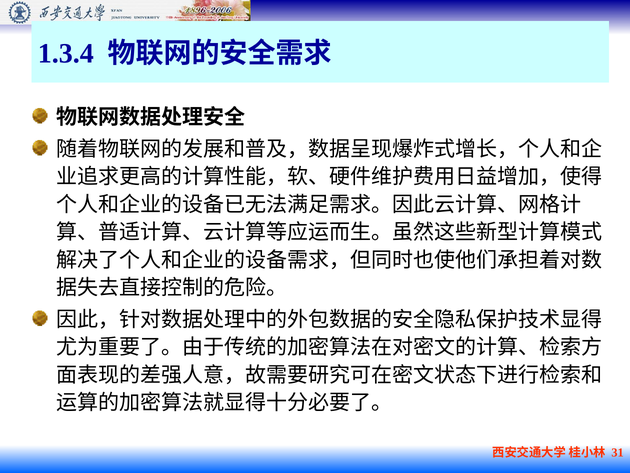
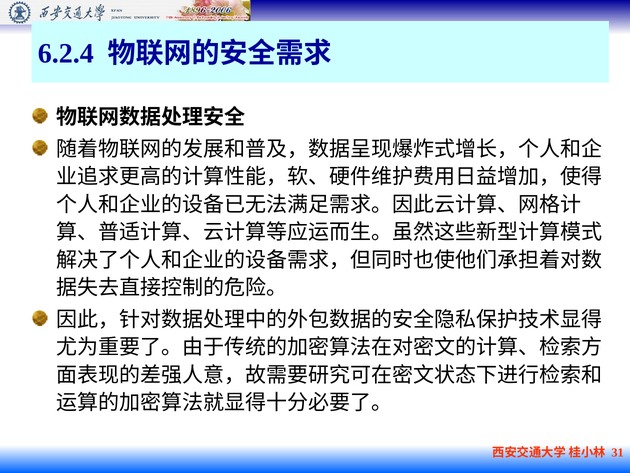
1.3.4: 1.3.4 -> 6.2.4 (66, 54)
